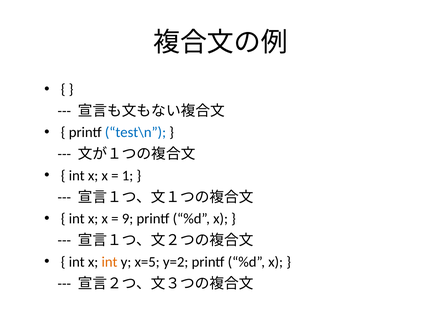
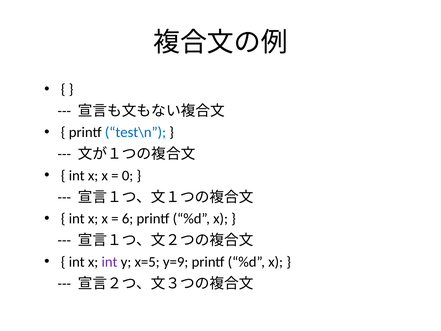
1: 1 -> 0 (128, 175)
9: 9 -> 6 (128, 219)
int colour: orange -> purple (109, 262)
y=2: y=2 -> y=9 (176, 262)
